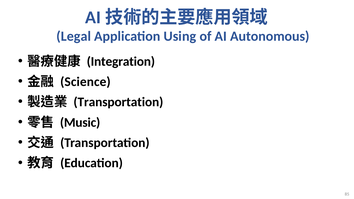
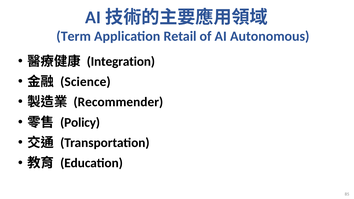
Legal: Legal -> Term (74, 36)
Using: Using -> Retail (180, 36)
Transportation: Transportation -> Recommender (118, 102)
Music: Music -> Policy (80, 122)
